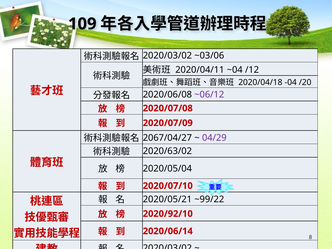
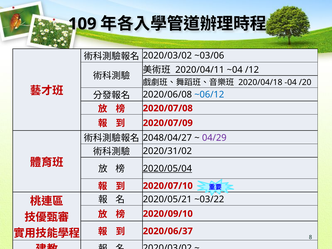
~06/12 colour: purple -> blue (209, 94)
2067/04/27: 2067/04/27 -> 2048/04/27 (167, 138)
2020/63/02: 2020/63/02 -> 2020/31/02 (167, 151)
2020/05/04 underline: none -> present (167, 168)
~99/22: ~99/22 -> ~03/22 (209, 199)
2020/92/10: 2020/92/10 -> 2020/09/10 (168, 214)
2020/06/14: 2020/06/14 -> 2020/06/37 (168, 231)
